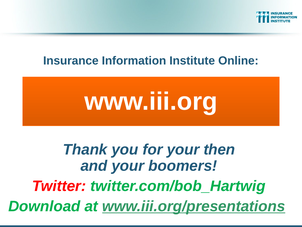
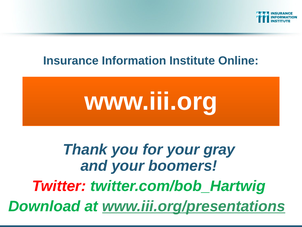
then: then -> gray (219, 149)
